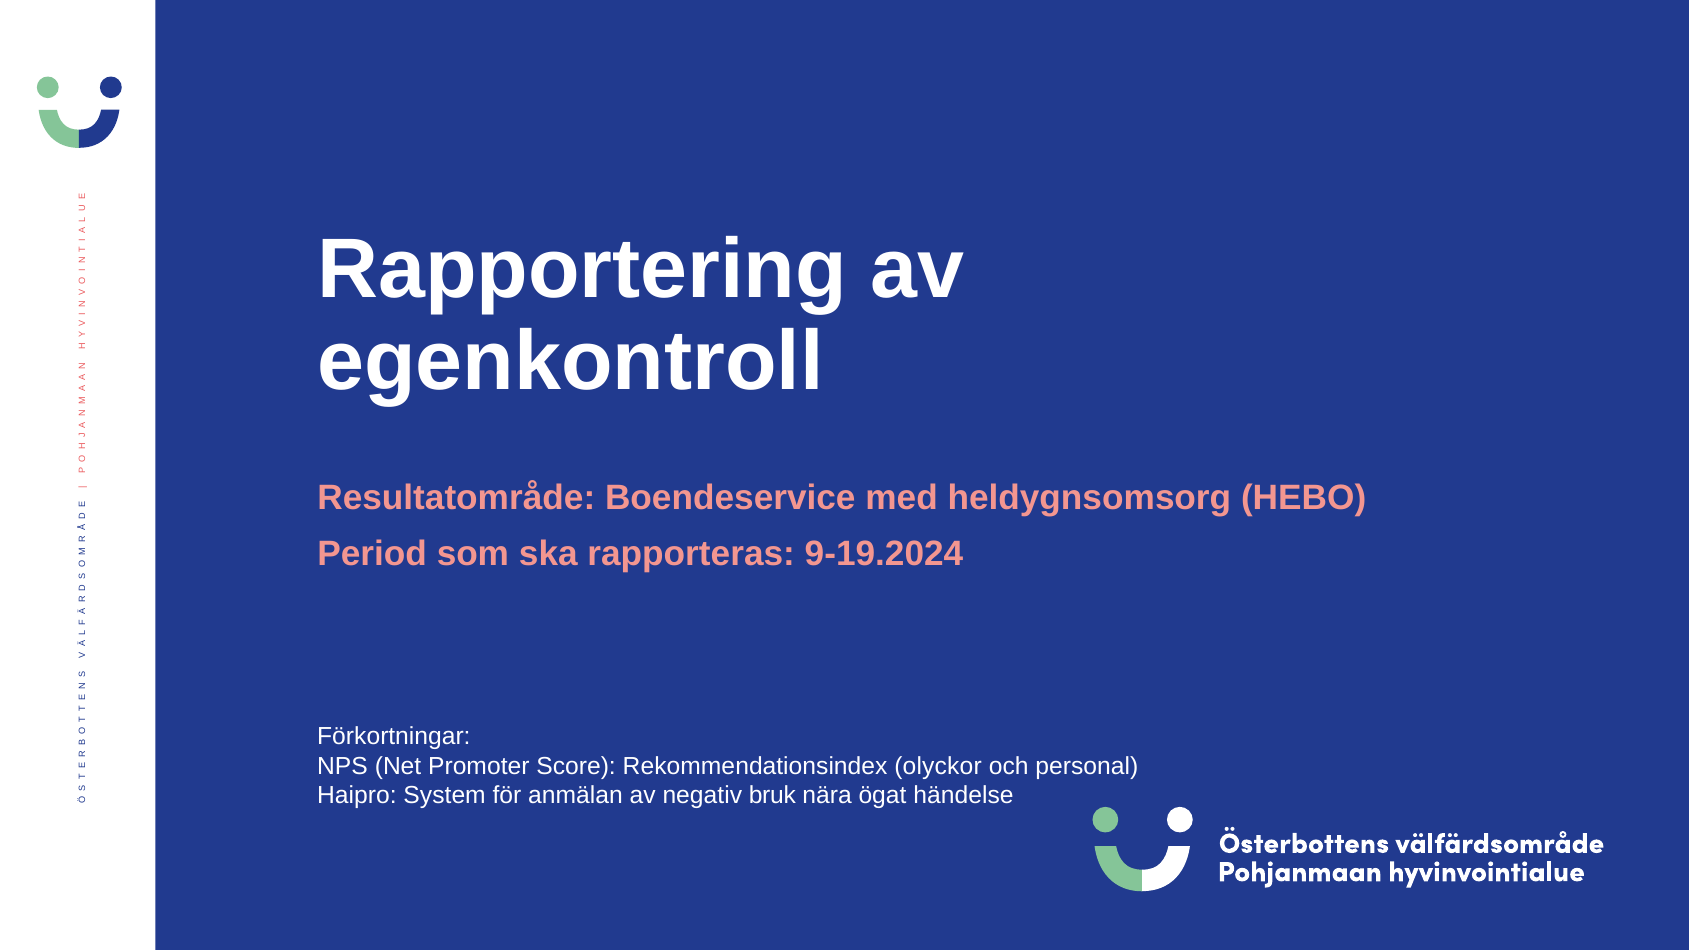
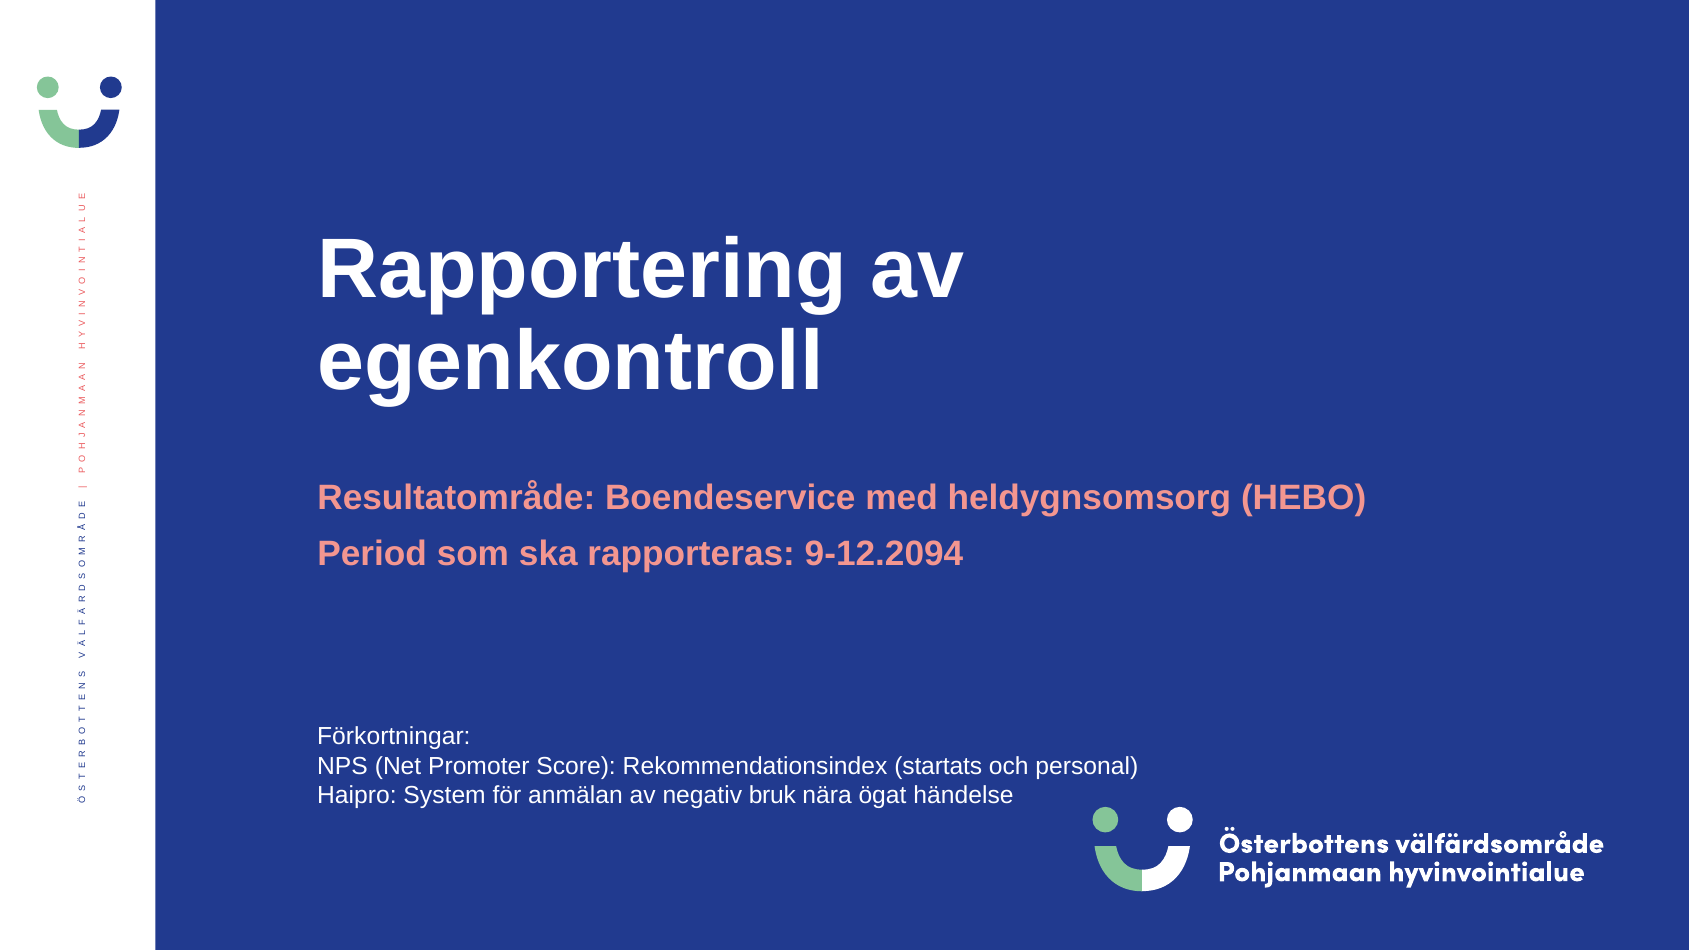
9-19.2024: 9-19.2024 -> 9-12.2094 (884, 554)
olyckor: olyckor -> startats (938, 766)
